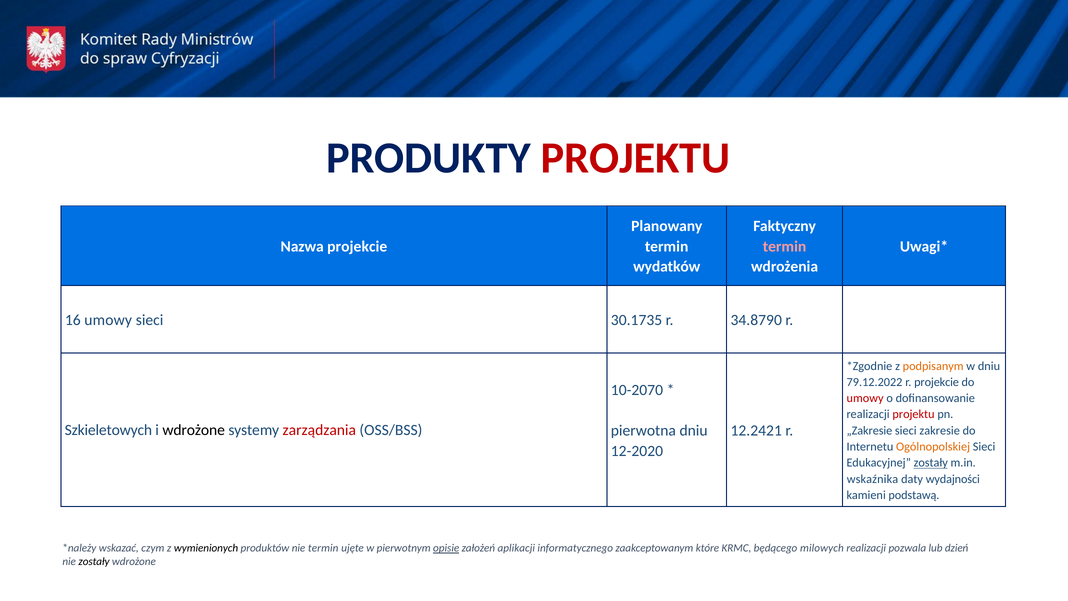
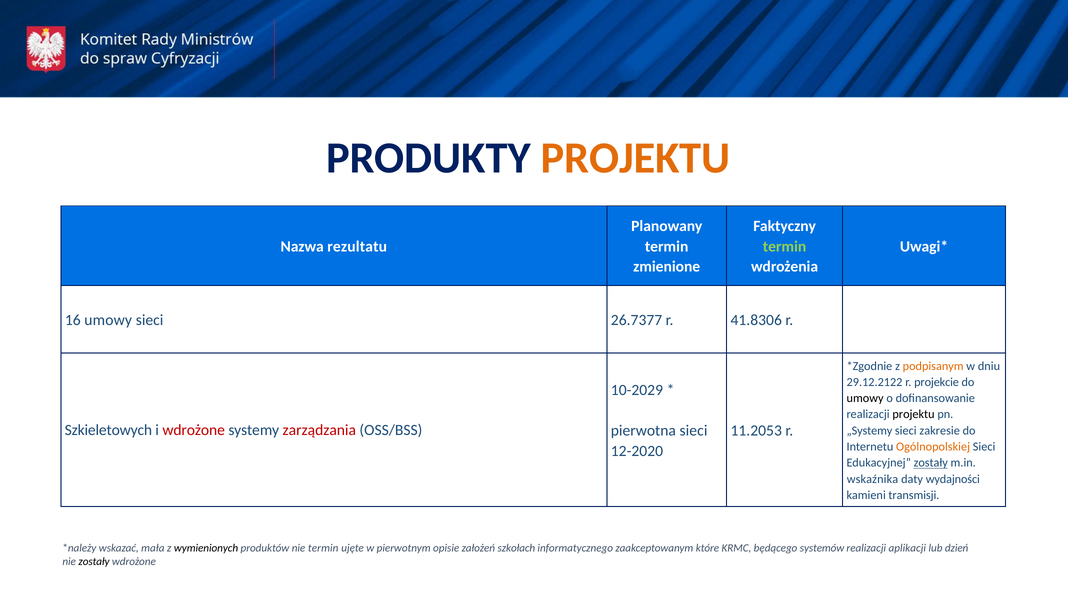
PROJEKTU colour: red -> orange (636, 158)
Nazwa projekcie: projekcie -> rezultatu (357, 246)
termin colour: pink -> light green (785, 246)
wydatków: wydatków -> zmienione (667, 267)
30.1735: 30.1735 -> 26.7377 (637, 320)
34.8790: 34.8790 -> 41.8306 (756, 320)
79.12.2022: 79.12.2022 -> 29.12.2122 (875, 382)
10-2070: 10-2070 -> 10-2029 (637, 390)
umowy colour: red -> black (865, 398)
projektu colour: red -> black (914, 414)
wdrożone colour: black -> red (194, 430)
pierwotna dniu: dniu -> sieci (693, 431)
12.2421: 12.2421 -> 11.2053 (756, 431)
„Zakresie: „Zakresie -> „Systemy (869, 430)
podstawą: podstawą -> transmisji (914, 495)
czym: czym -> mała (153, 548)
opisie underline: present -> none (446, 548)
aplikacji: aplikacji -> szkołach (516, 548)
milowych: milowych -> systemów (822, 548)
pozwala: pozwala -> aplikacji (907, 548)
